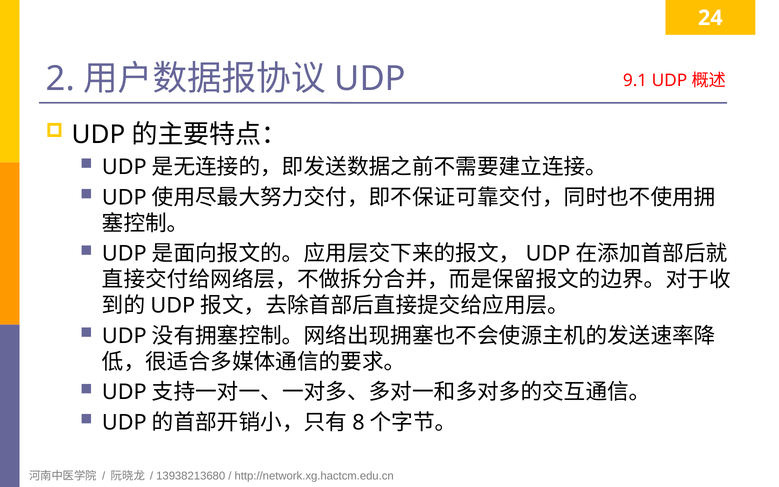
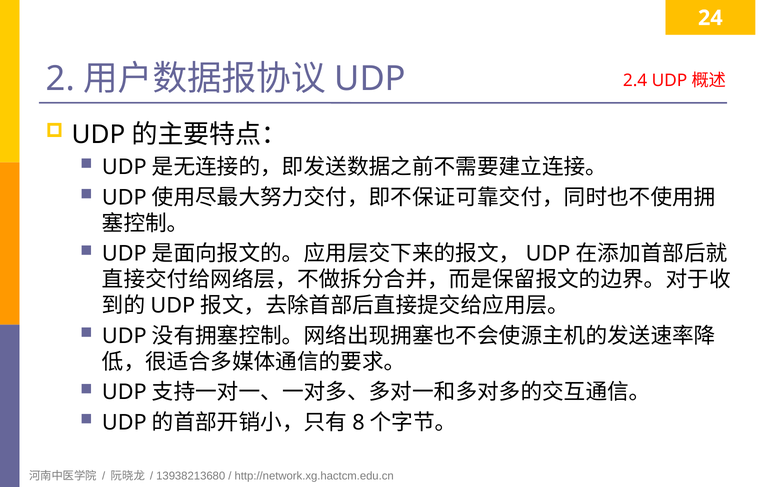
9.1: 9.1 -> 2.4 (635, 81)
